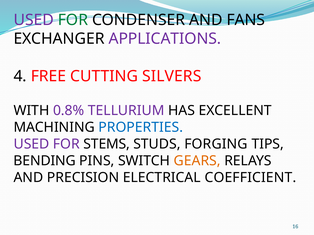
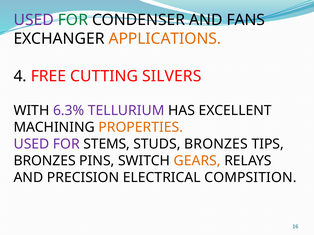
APPLICATIONS colour: purple -> orange (165, 39)
0.8%: 0.8% -> 6.3% (69, 111)
PROPERTIES colour: blue -> orange (141, 128)
STUDS FORGING: FORGING -> BRONZES (216, 144)
BENDING: BENDING -> BRONZES (45, 161)
COEFFICIENT: COEFFICIENT -> COMPSITION (250, 178)
